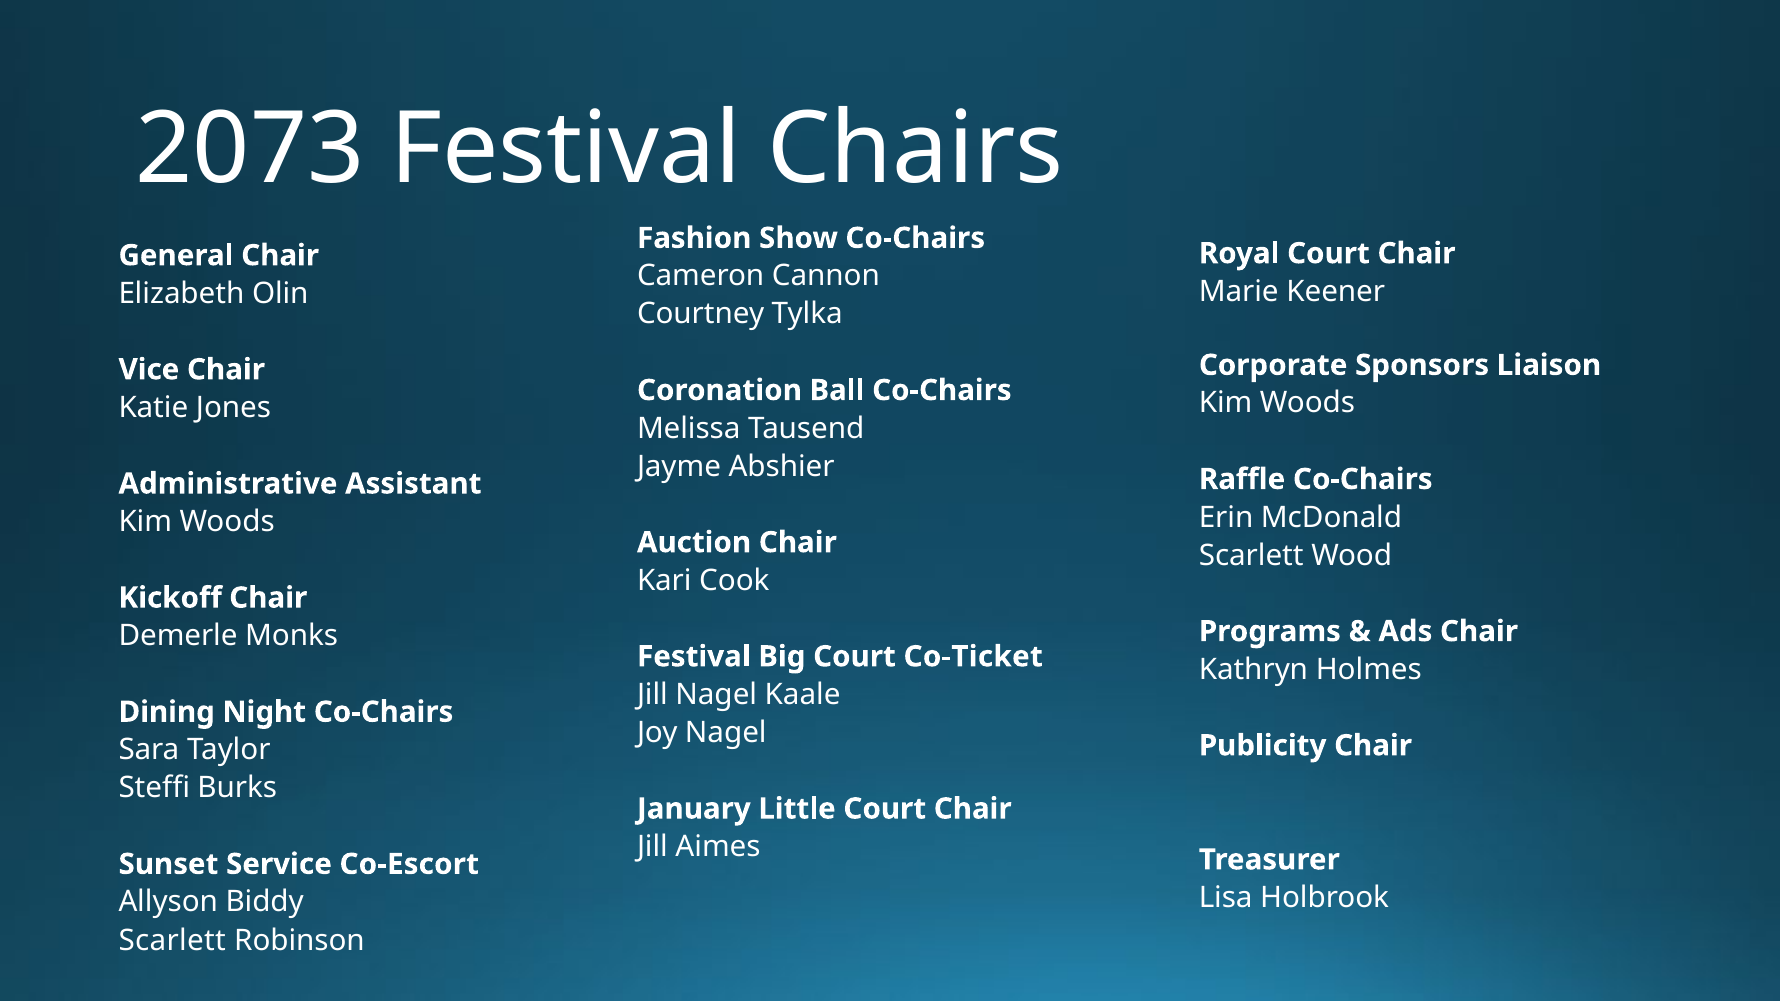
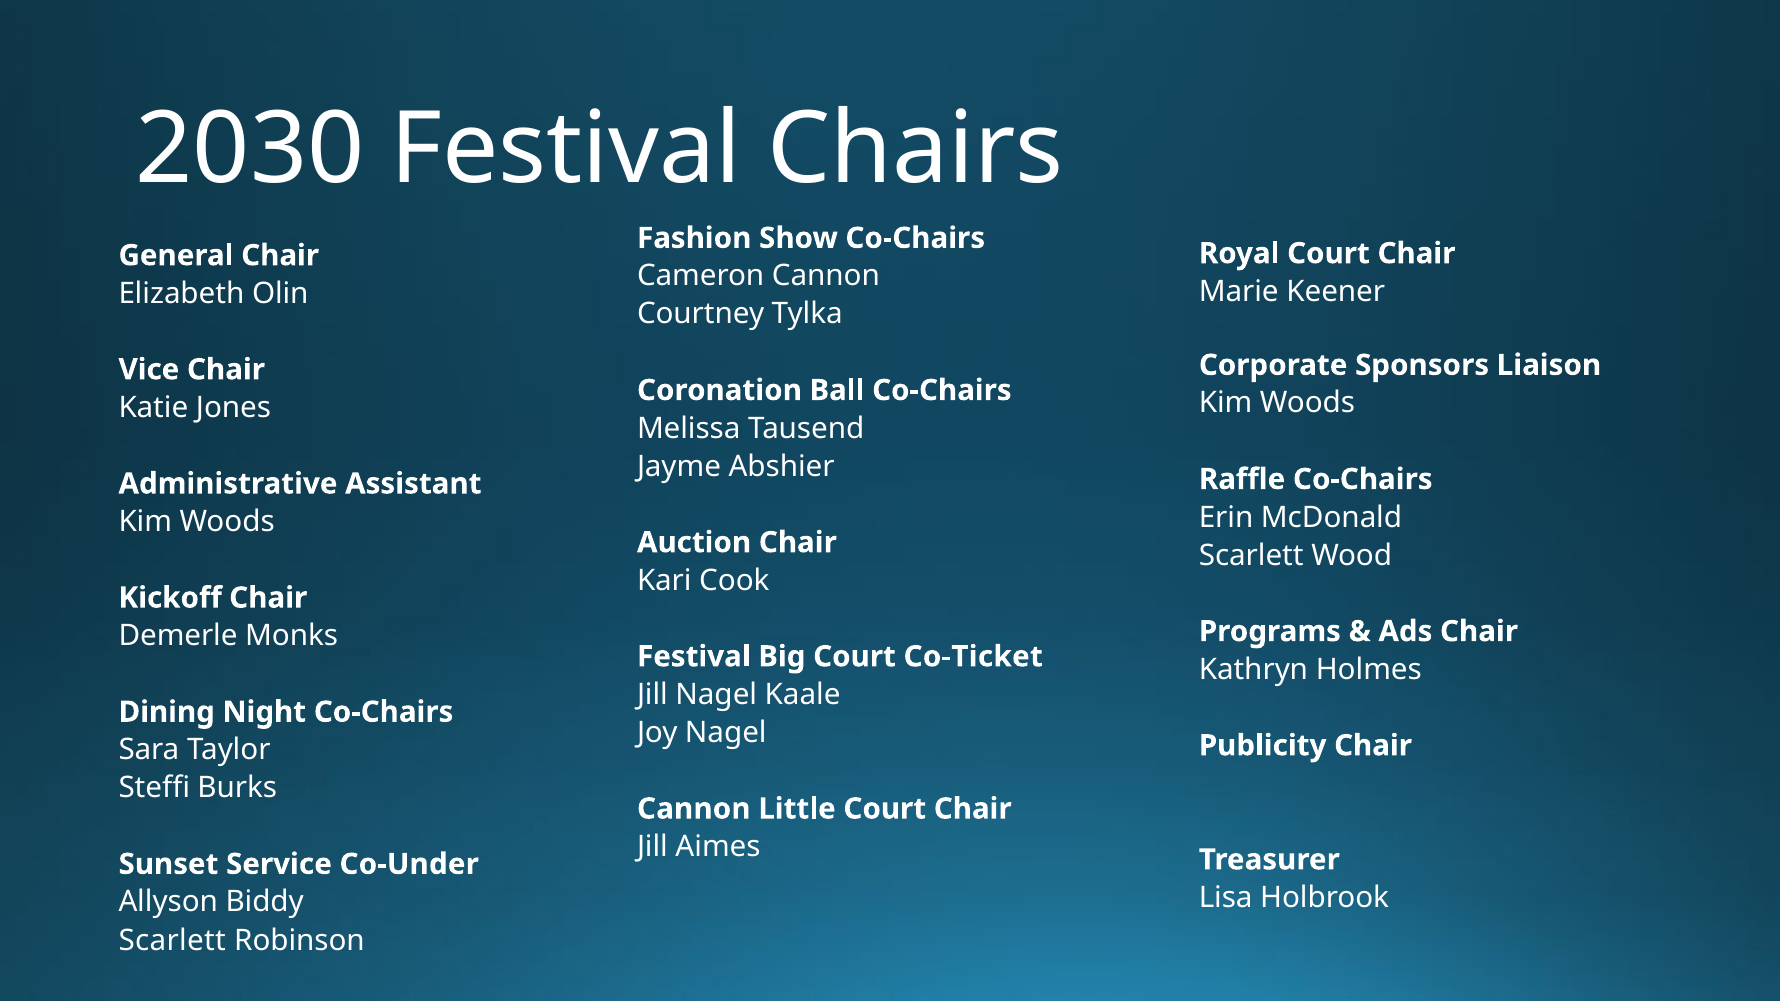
2073: 2073 -> 2030 (250, 149)
January: January -> Cannon (694, 809)
Co-Escort: Co-Escort -> Co-Under (409, 864)
